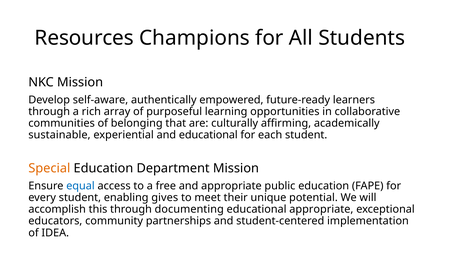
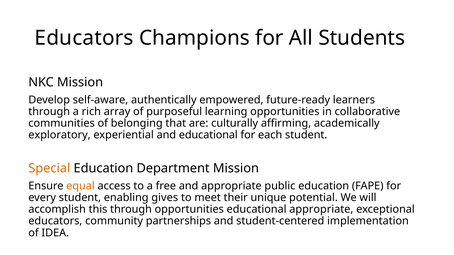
Resources: Resources -> Educators (84, 38)
sustainable: sustainable -> exploratory (59, 135)
equal colour: blue -> orange (80, 186)
through documenting: documenting -> opportunities (189, 210)
